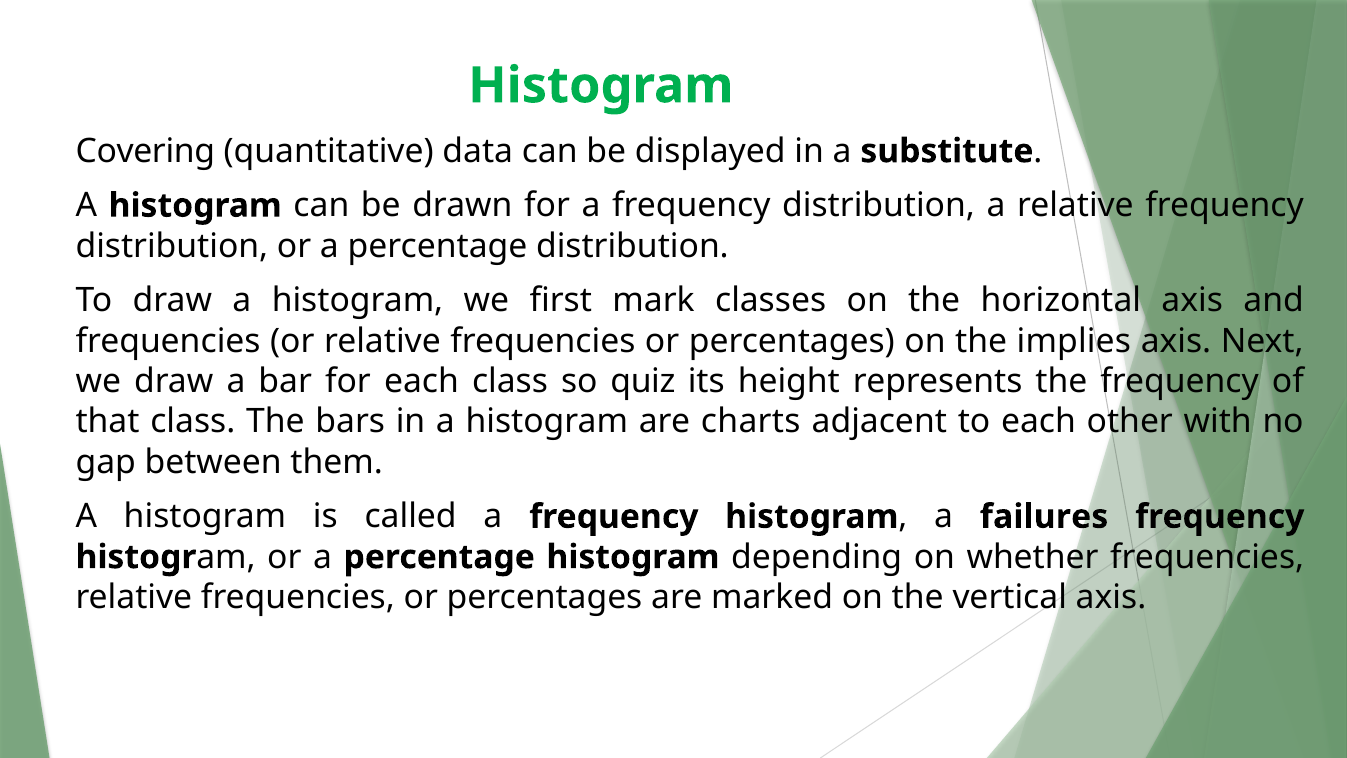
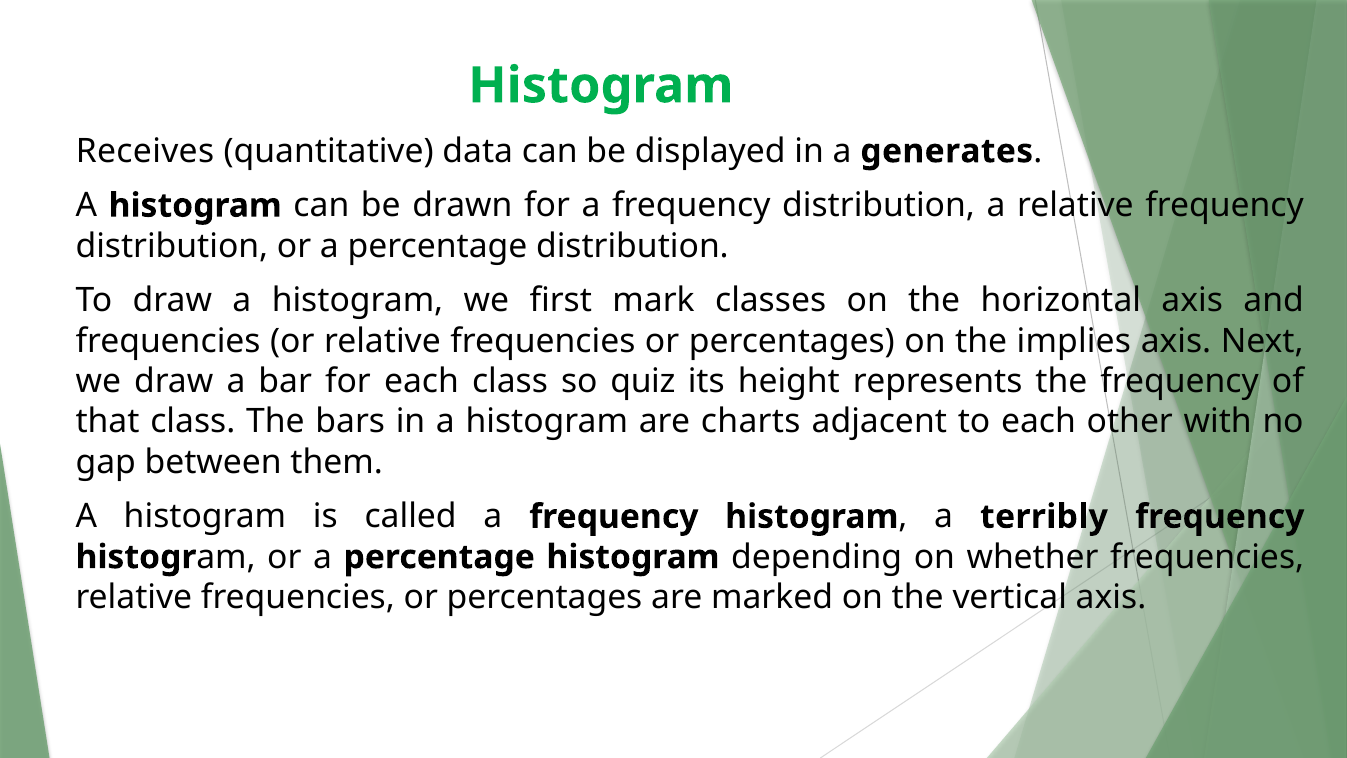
Covering: Covering -> Receives (145, 151)
substitute: substitute -> generates (947, 151)
failures: failures -> terribly (1044, 516)
